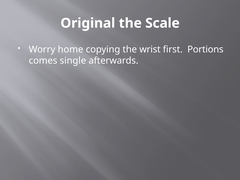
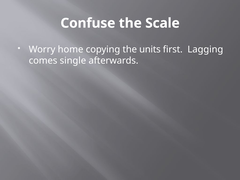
Original: Original -> Confuse (88, 23)
wrist: wrist -> units (150, 49)
Portions: Portions -> Lagging (205, 49)
